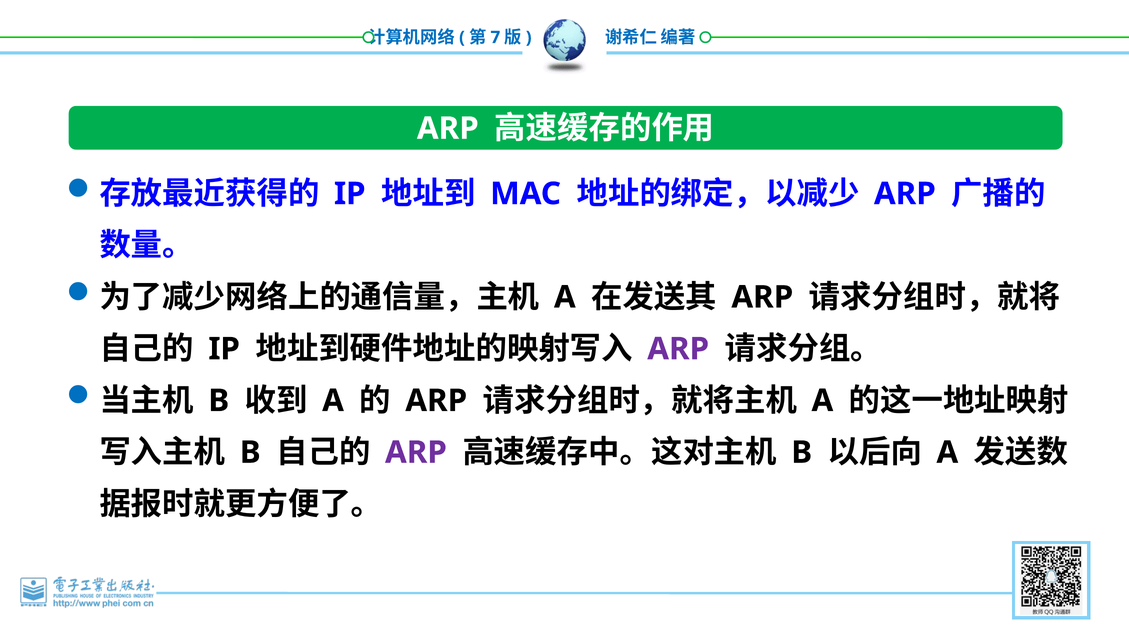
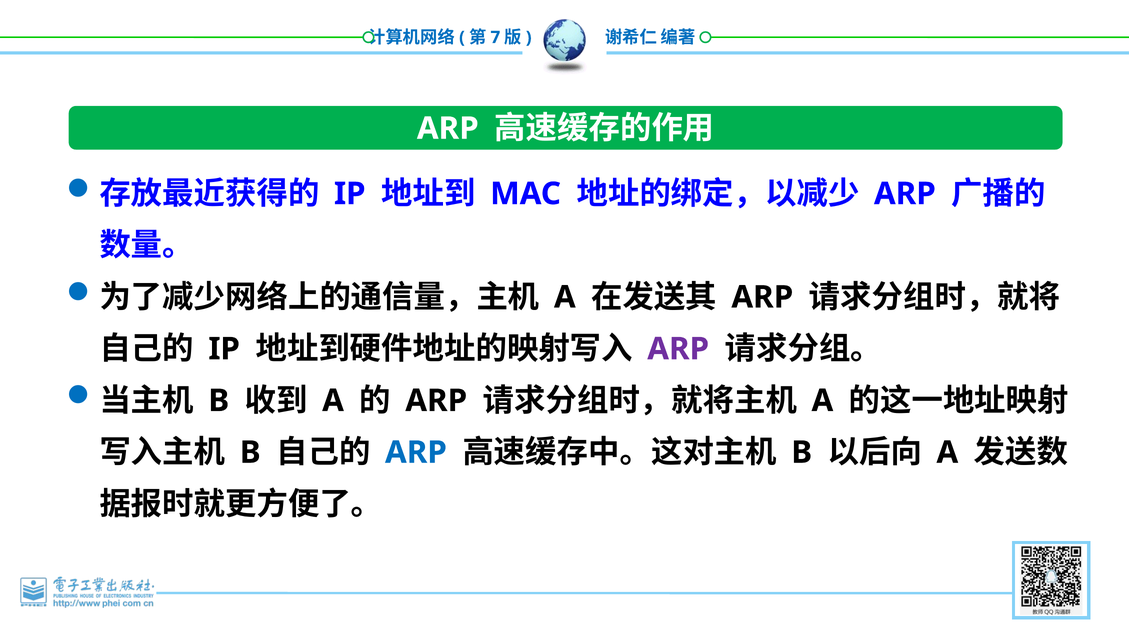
ARP colour: purple -> blue (416, 452)
